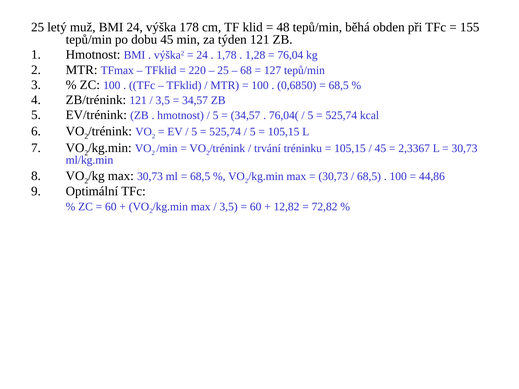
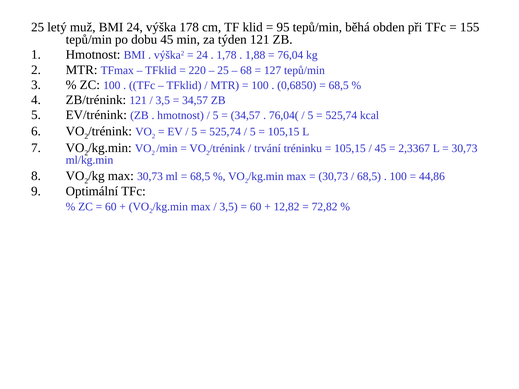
48: 48 -> 95 (283, 27)
1,28: 1,28 -> 1,88 (255, 55)
